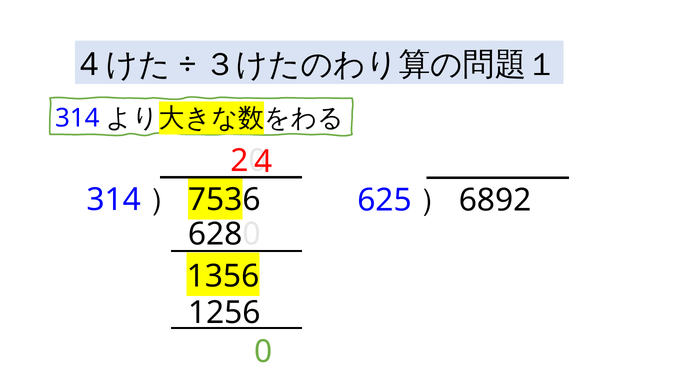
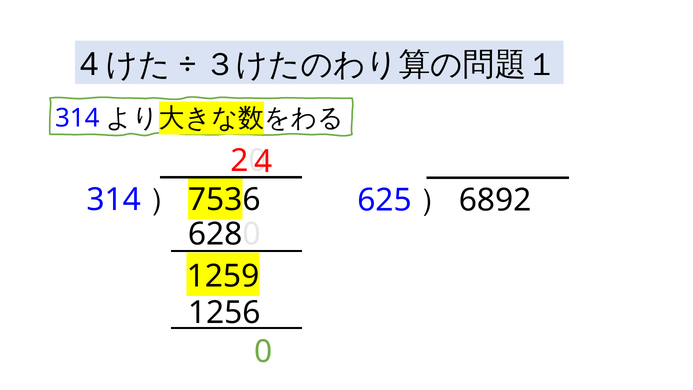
1356: 1356 -> 1259 (223, 276)
